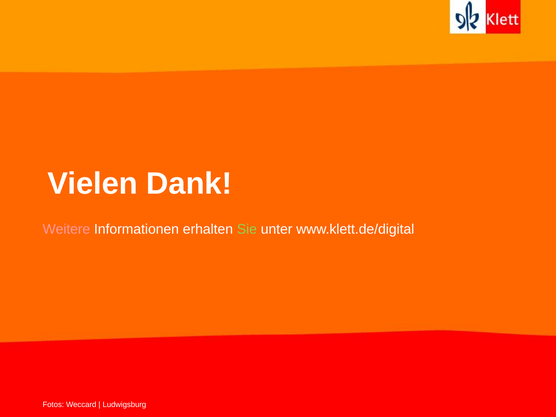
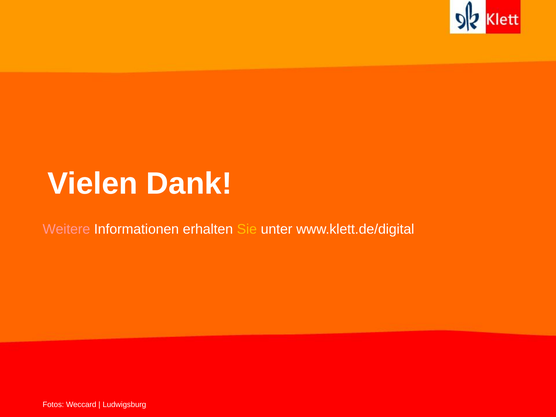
Sie colour: light green -> yellow (247, 229)
